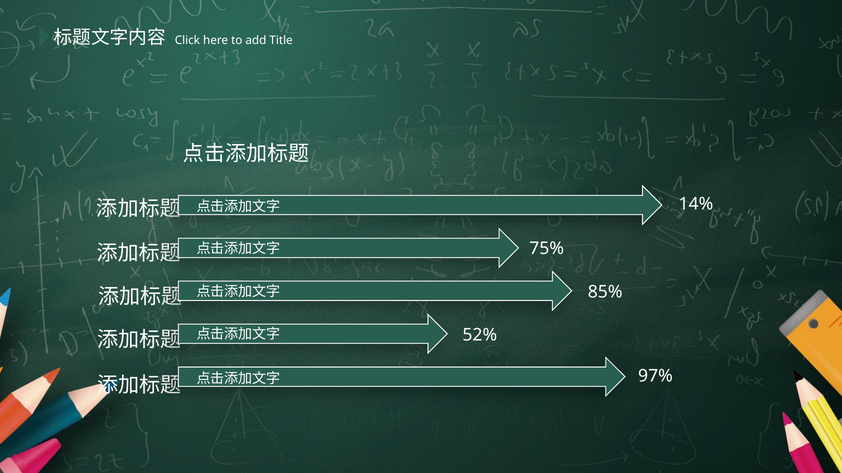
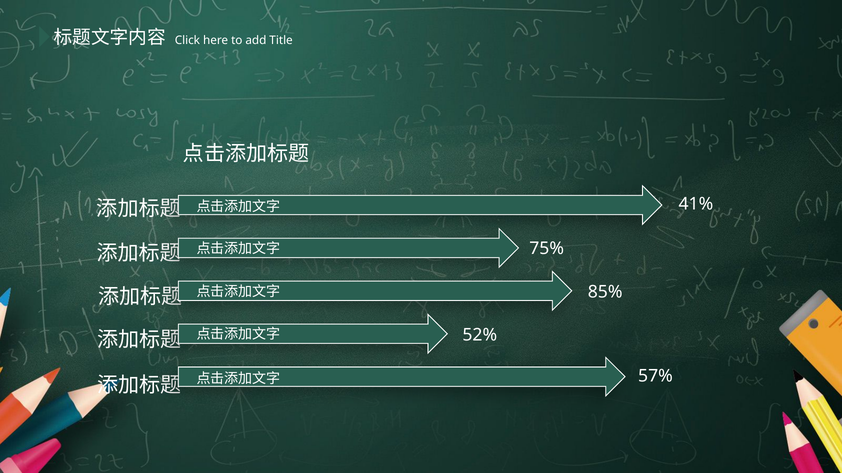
14%: 14% -> 41% (696, 204)
97%: 97% -> 57% (655, 376)
